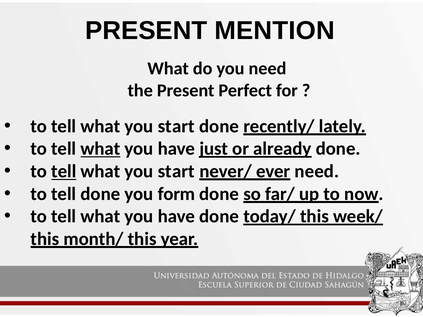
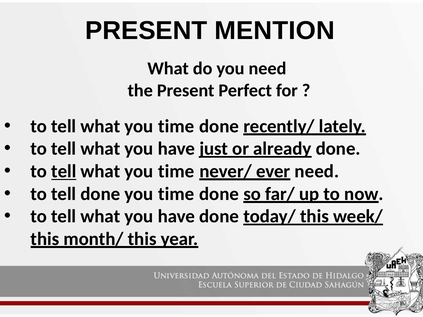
start: start -> time (176, 126)
what underline: present -> none (100, 149)
start: start -> time (176, 171)
form: form -> time (176, 194)
